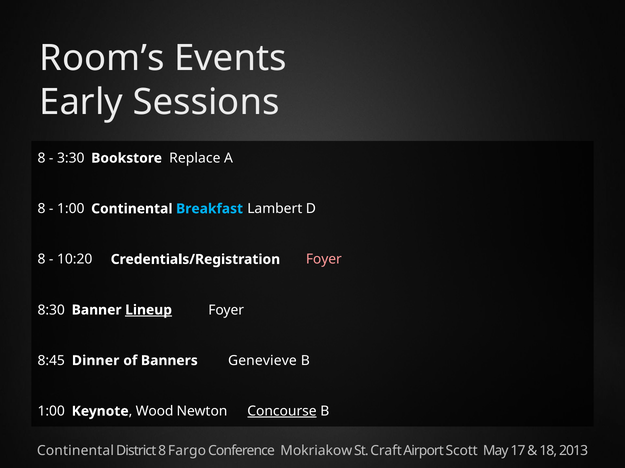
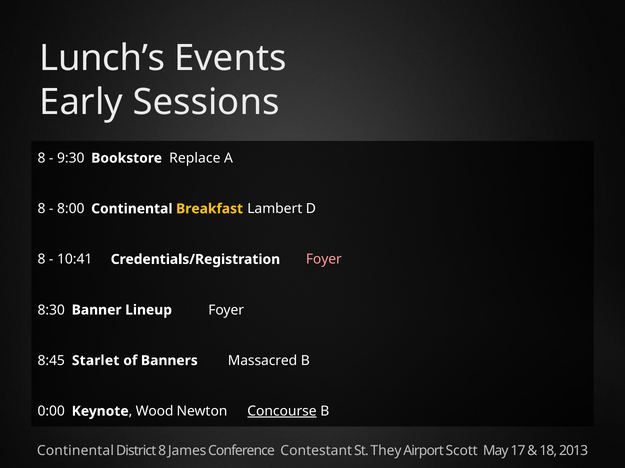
Room’s: Room’s -> Lunch’s (102, 59)
3:30: 3:30 -> 9:30 (71, 158)
1:00: 1:00 -> 8:00 (71, 209)
Breakfast colour: light blue -> yellow (210, 209)
10:20: 10:20 -> 10:41 (75, 260)
Lineup underline: present -> none (149, 310)
Dinner: Dinner -> Starlet (96, 361)
Genevieve: Genevieve -> Massacred (263, 361)
1:00: 1:00 -> 0:00 (51, 412)
Fargo: Fargo -> James (187, 451)
Mokriakow: Mokriakow -> Contestant (316, 451)
Craft: Craft -> They (386, 451)
